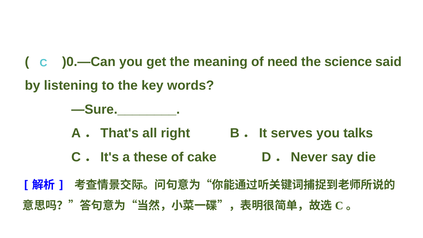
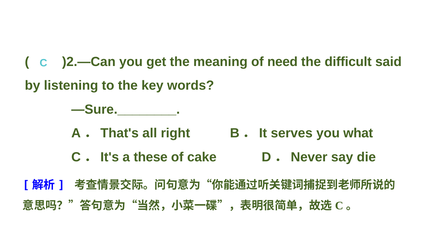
)0.—Can: )0.—Can -> )2.—Can (89, 62)
science: science -> difficult (348, 62)
talks: talks -> what (358, 133)
